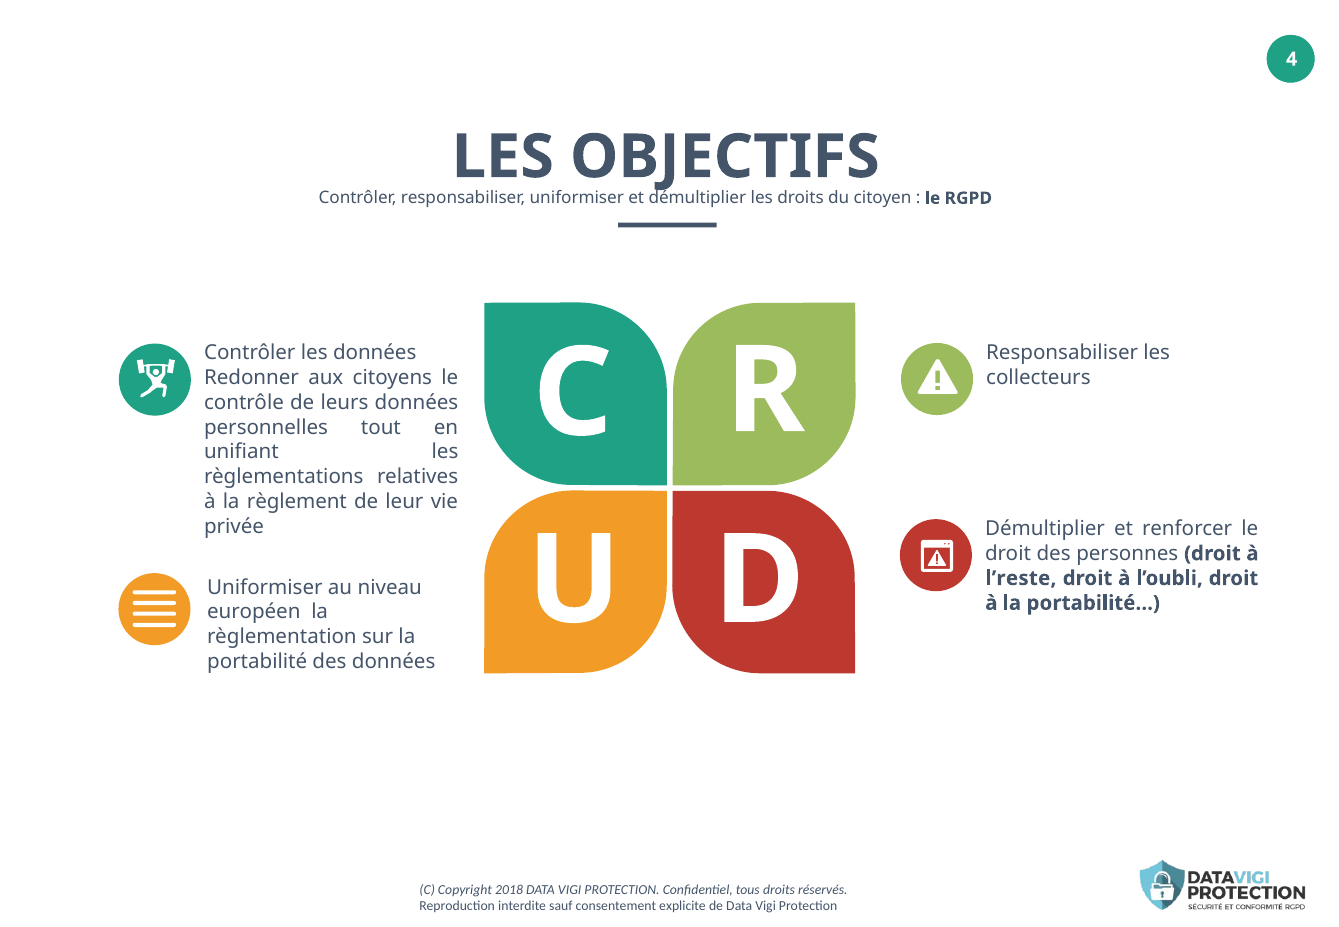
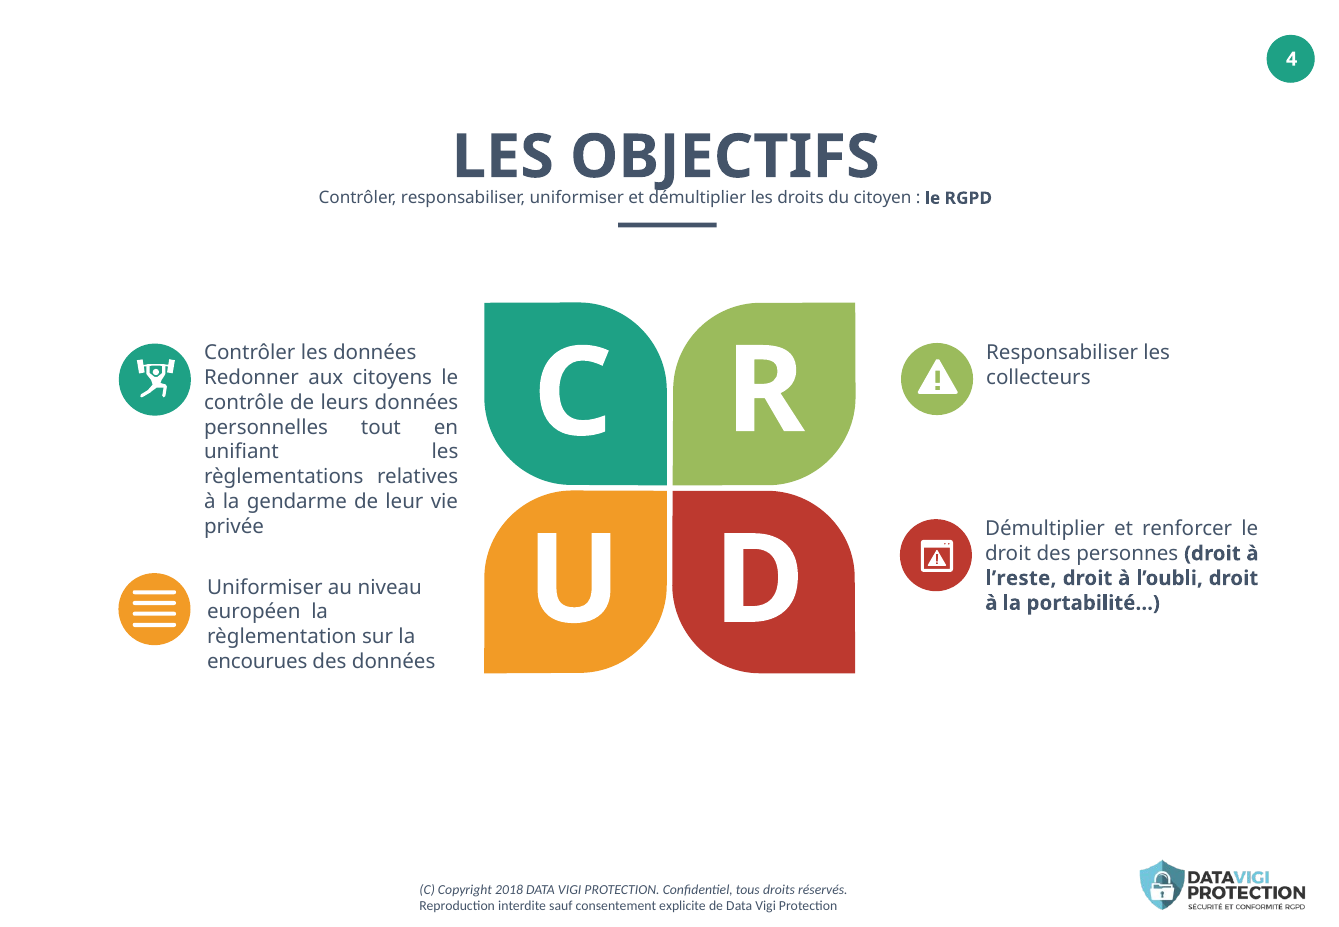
règlement: règlement -> gendarme (297, 502)
portabilité: portabilité -> encourues (257, 662)
